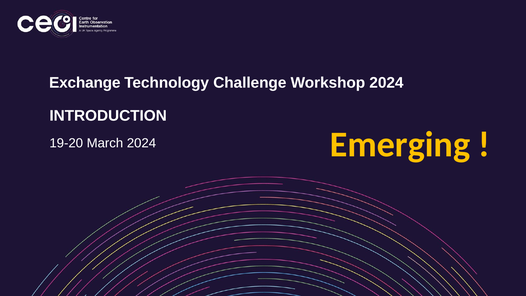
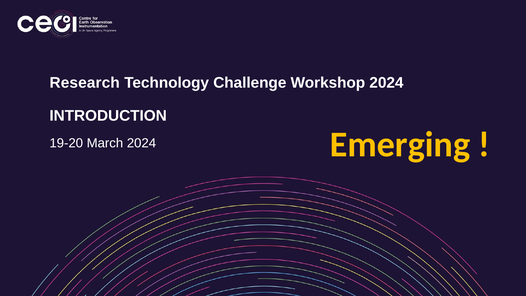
Exchange: Exchange -> Research (85, 83)
